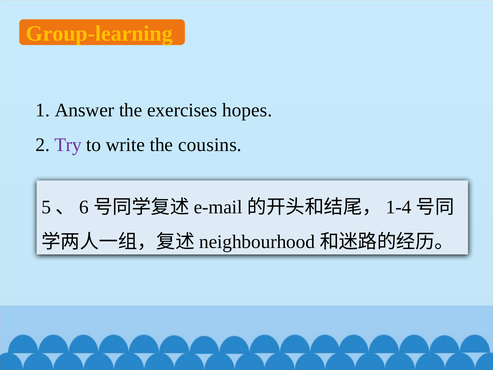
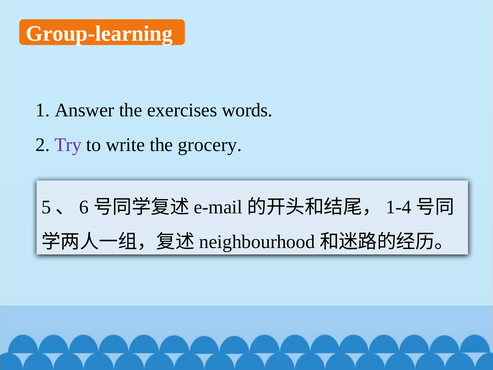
Group-learning colour: yellow -> white (99, 34)
hopes: hopes -> words (247, 110)
cousins: cousins -> grocery (210, 145)
